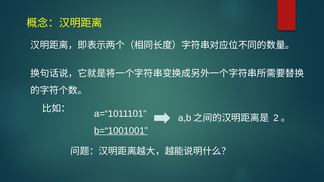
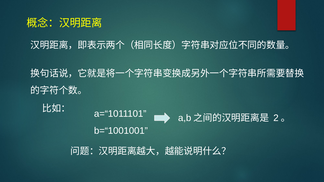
b=“1001001 underline: present -> none (121, 131)
